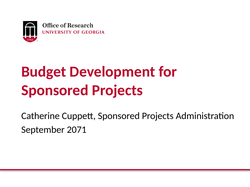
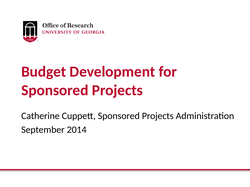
2071: 2071 -> 2014 (77, 130)
